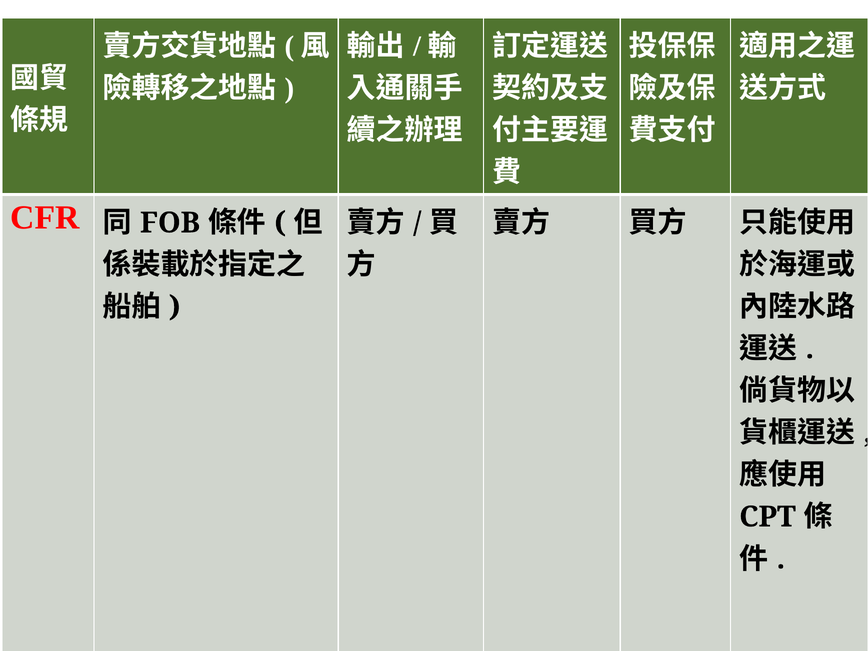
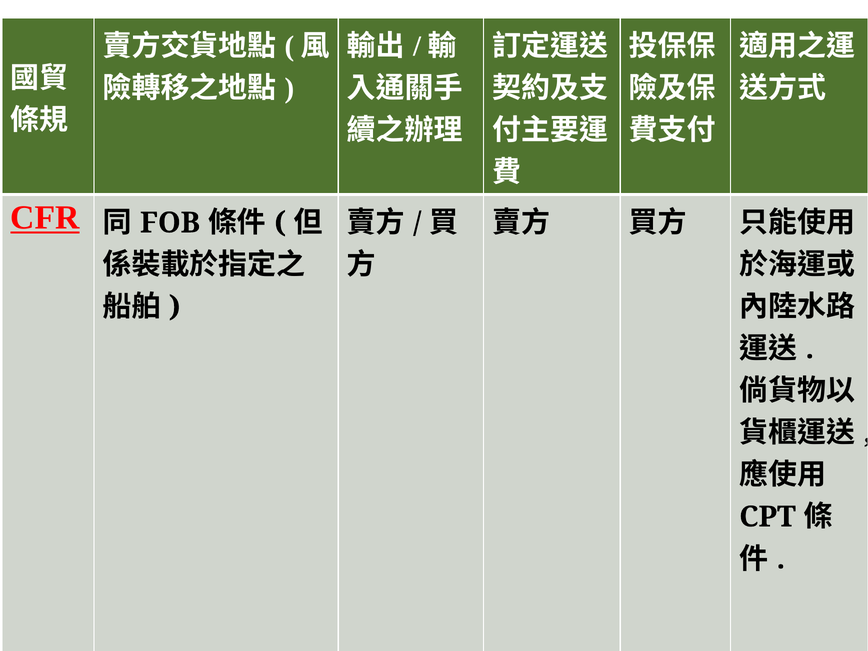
CFR underline: none -> present (45, 218)
